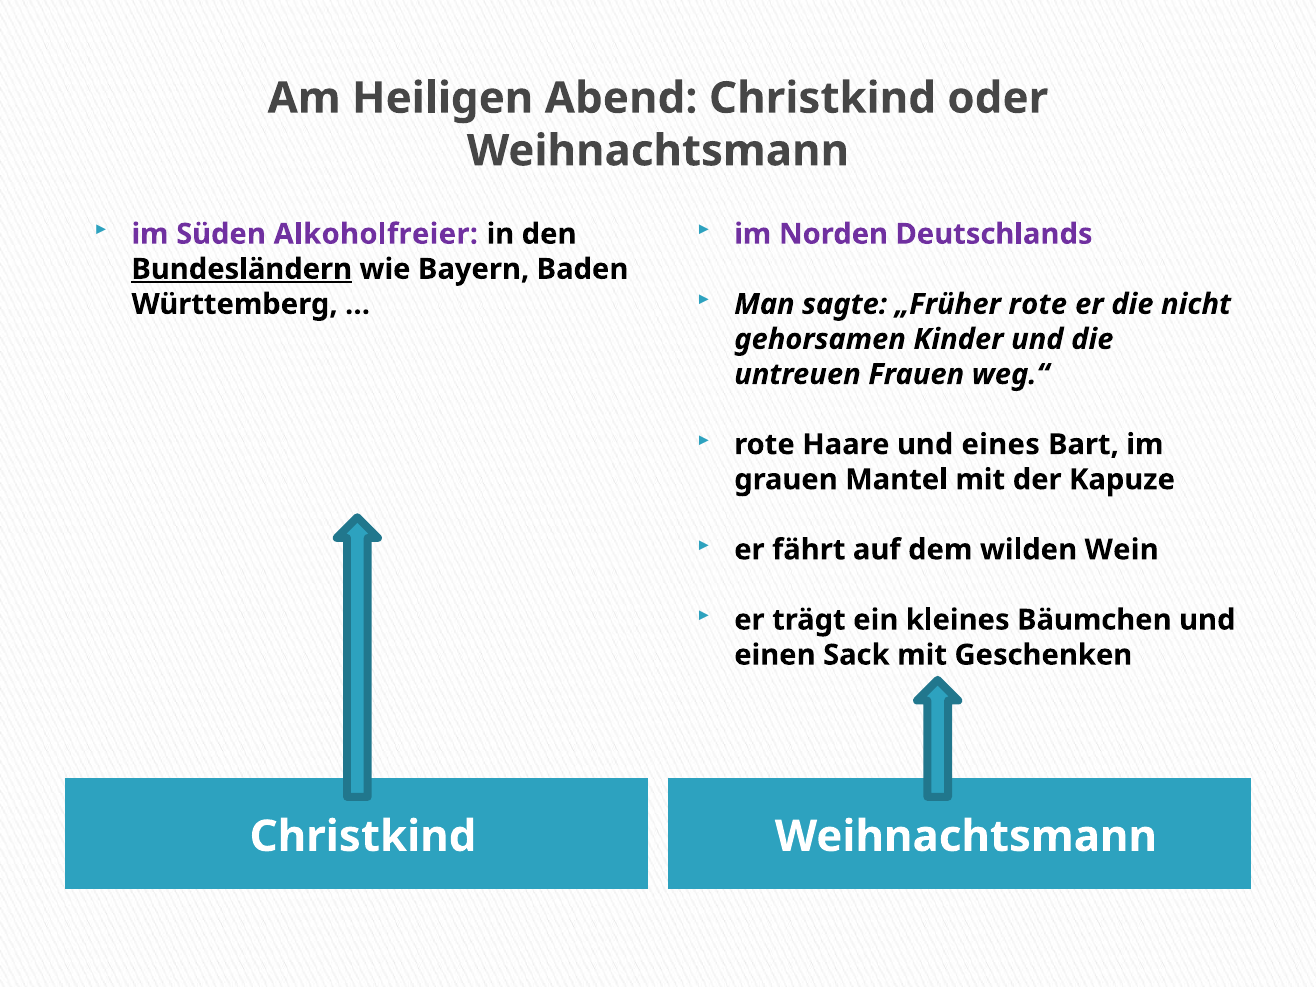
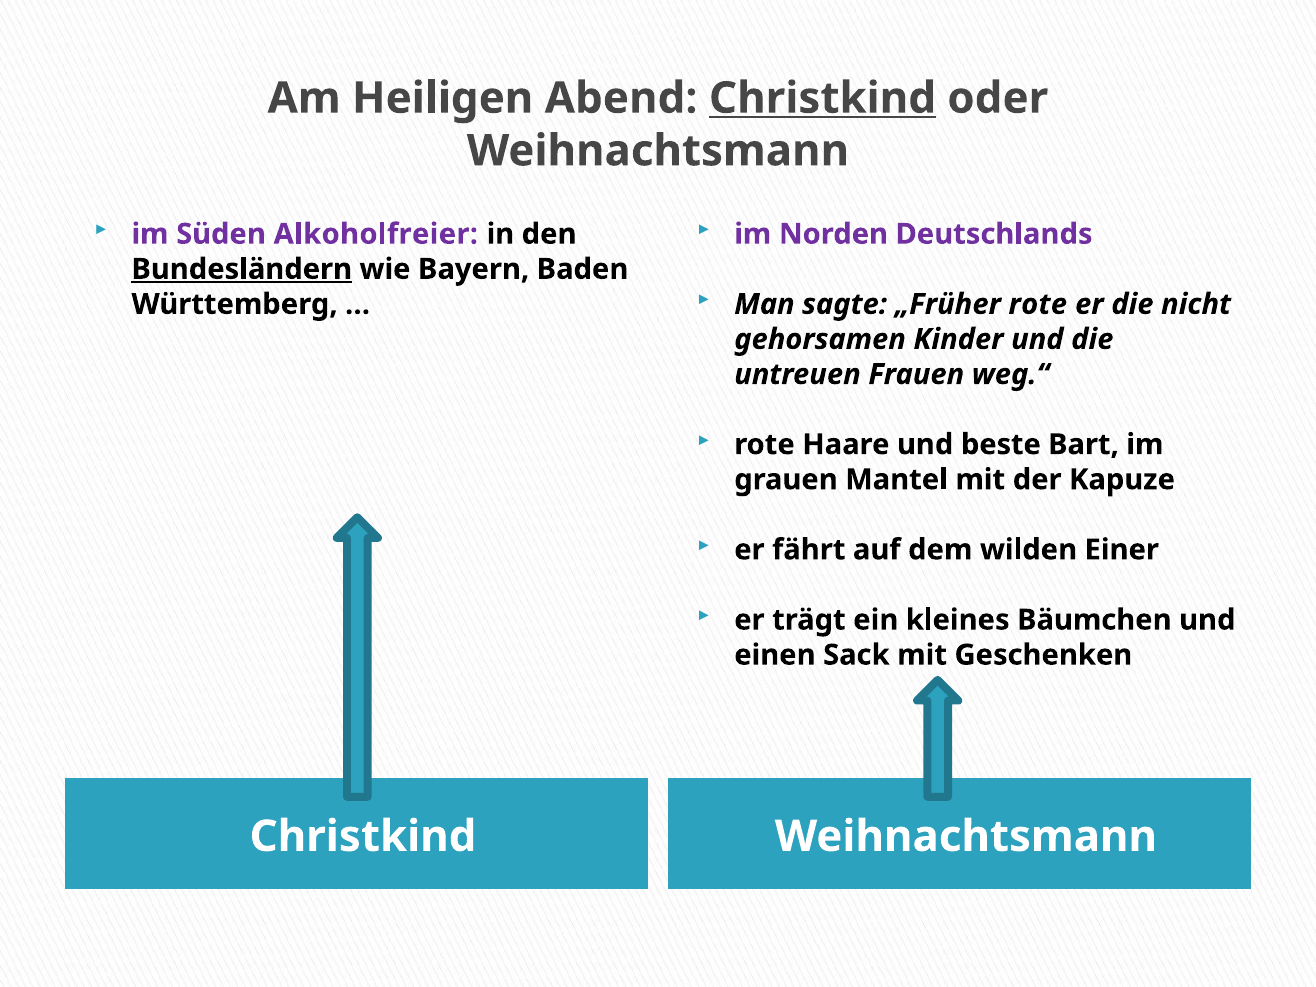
Christkind underline: none -> present (822, 98)
eines: eines -> beste (1001, 445)
Wein: Wein -> Einer (1122, 550)
